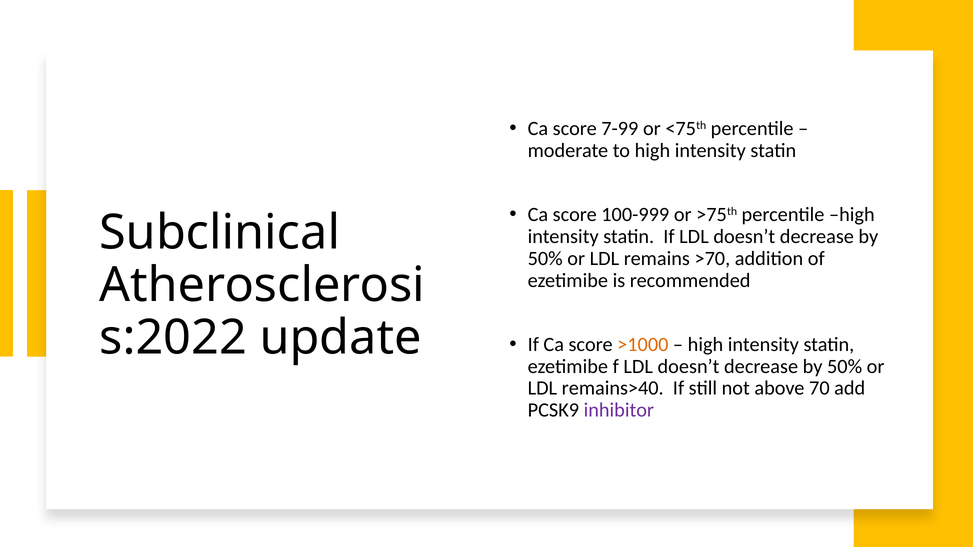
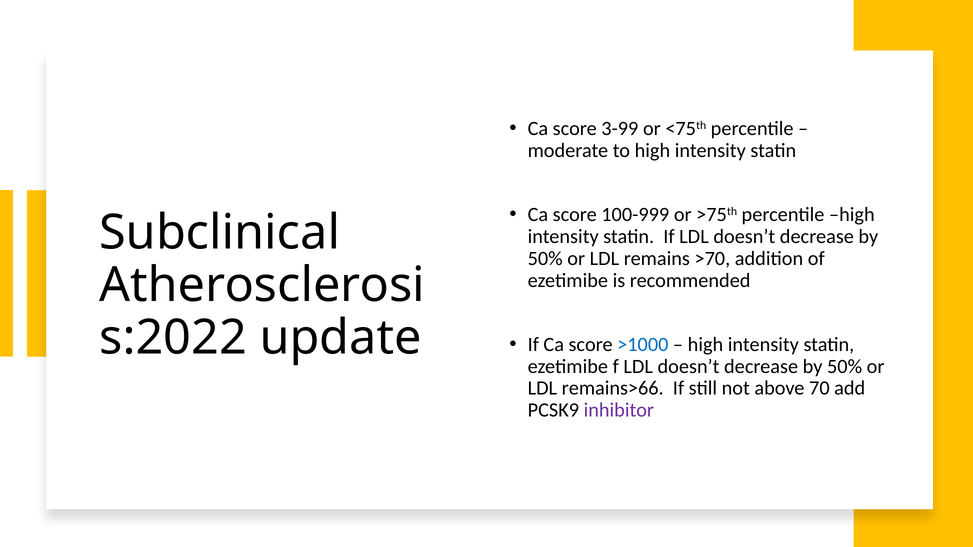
7-99: 7-99 -> 3-99 (620, 129)
>1000 colour: orange -> blue (643, 345)
remains>40: remains>40 -> remains>66 (613, 388)
